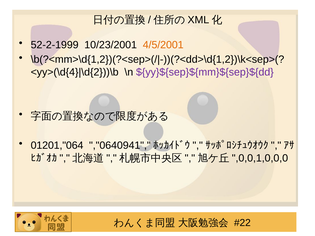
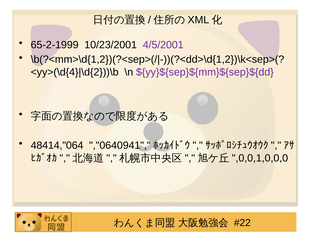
52-2-1999: 52-2-1999 -> 65-2-1999 (55, 45)
4/5/2001 colour: orange -> purple (163, 45)
01201,"064: 01201,"064 -> 48414,"064 (57, 146)
